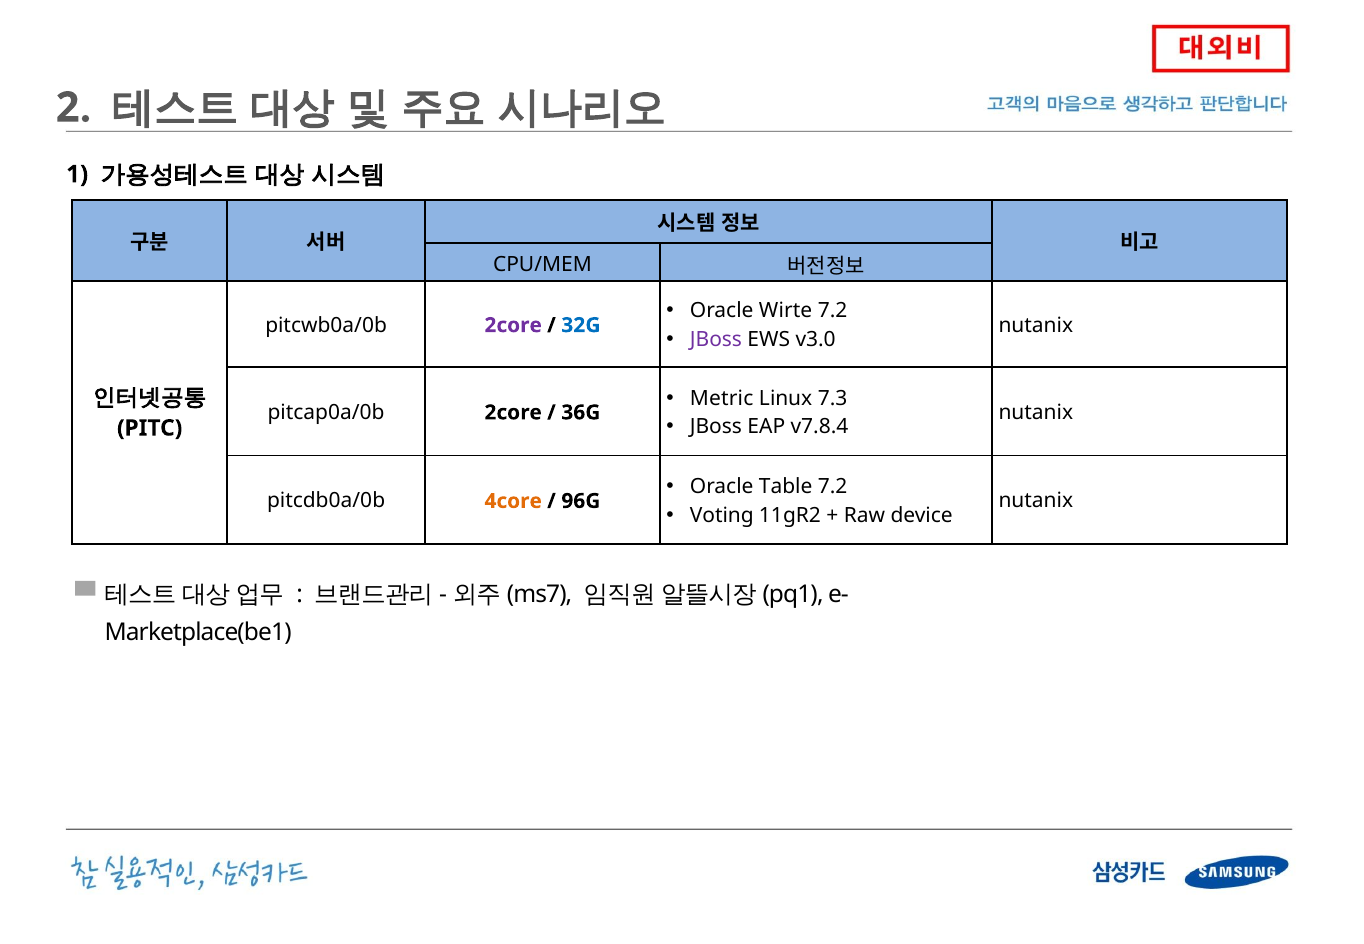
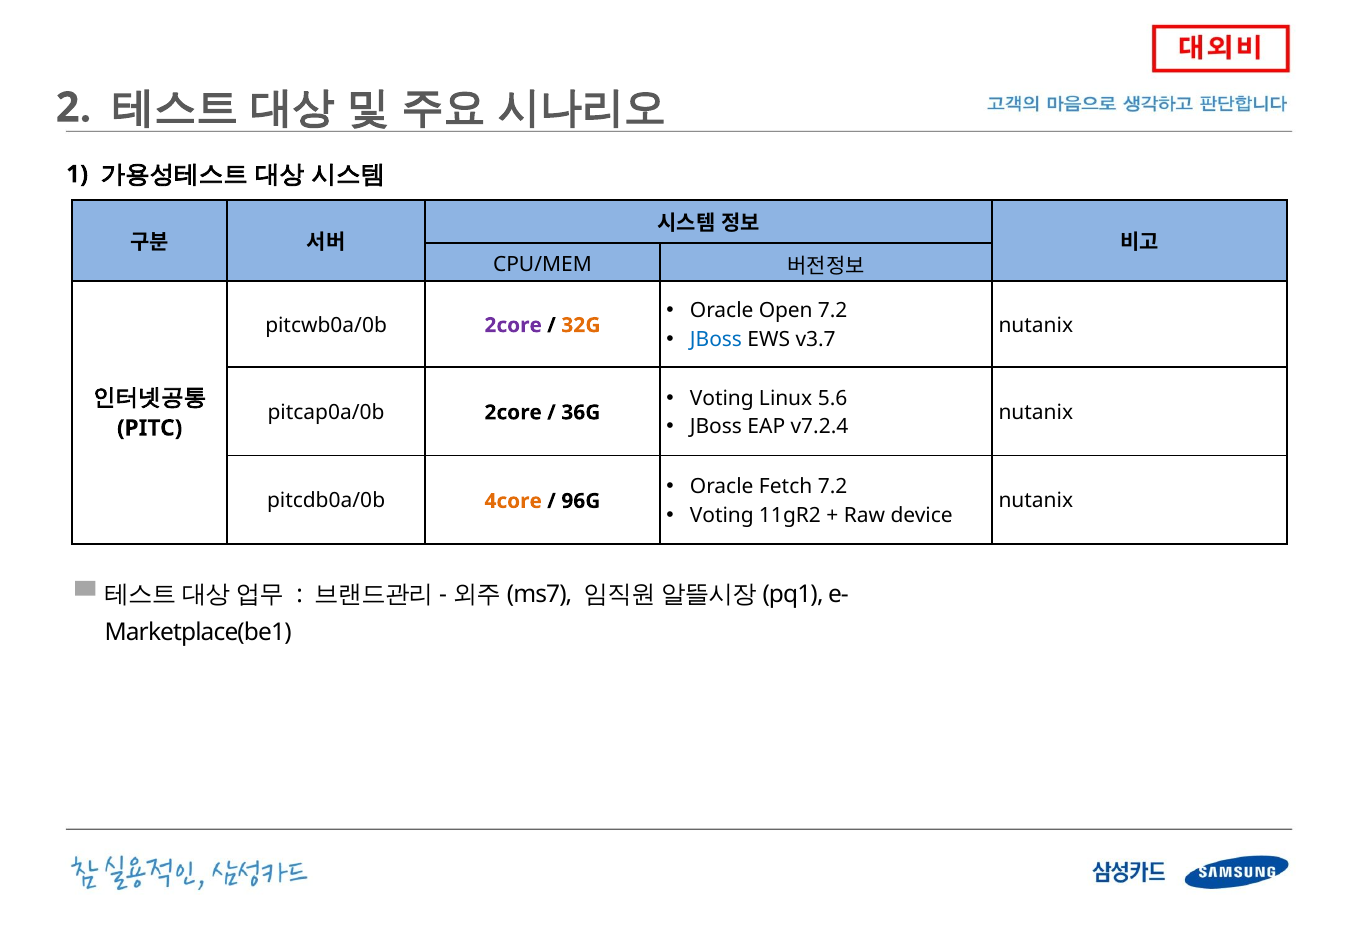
Wirte: Wirte -> Open (786, 311)
32G colour: blue -> orange (581, 325)
JBoss colour: purple -> blue (716, 340)
v3.0: v3.0 -> v3.7 (816, 340)
Metric: Metric -> Voting (722, 398)
7.3: 7.3 -> 5.6 (833, 398)
v7.8.4: v7.8.4 -> v7.2.4 (819, 427)
Table: Table -> Fetch (786, 487)
